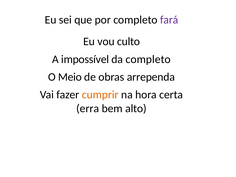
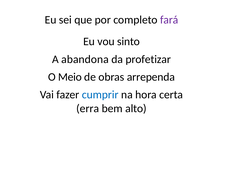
culto: culto -> sinto (128, 42)
impossível: impossível -> abandona (85, 59)
da completo: completo -> profetizar (148, 59)
cumprir colour: orange -> blue (100, 95)
